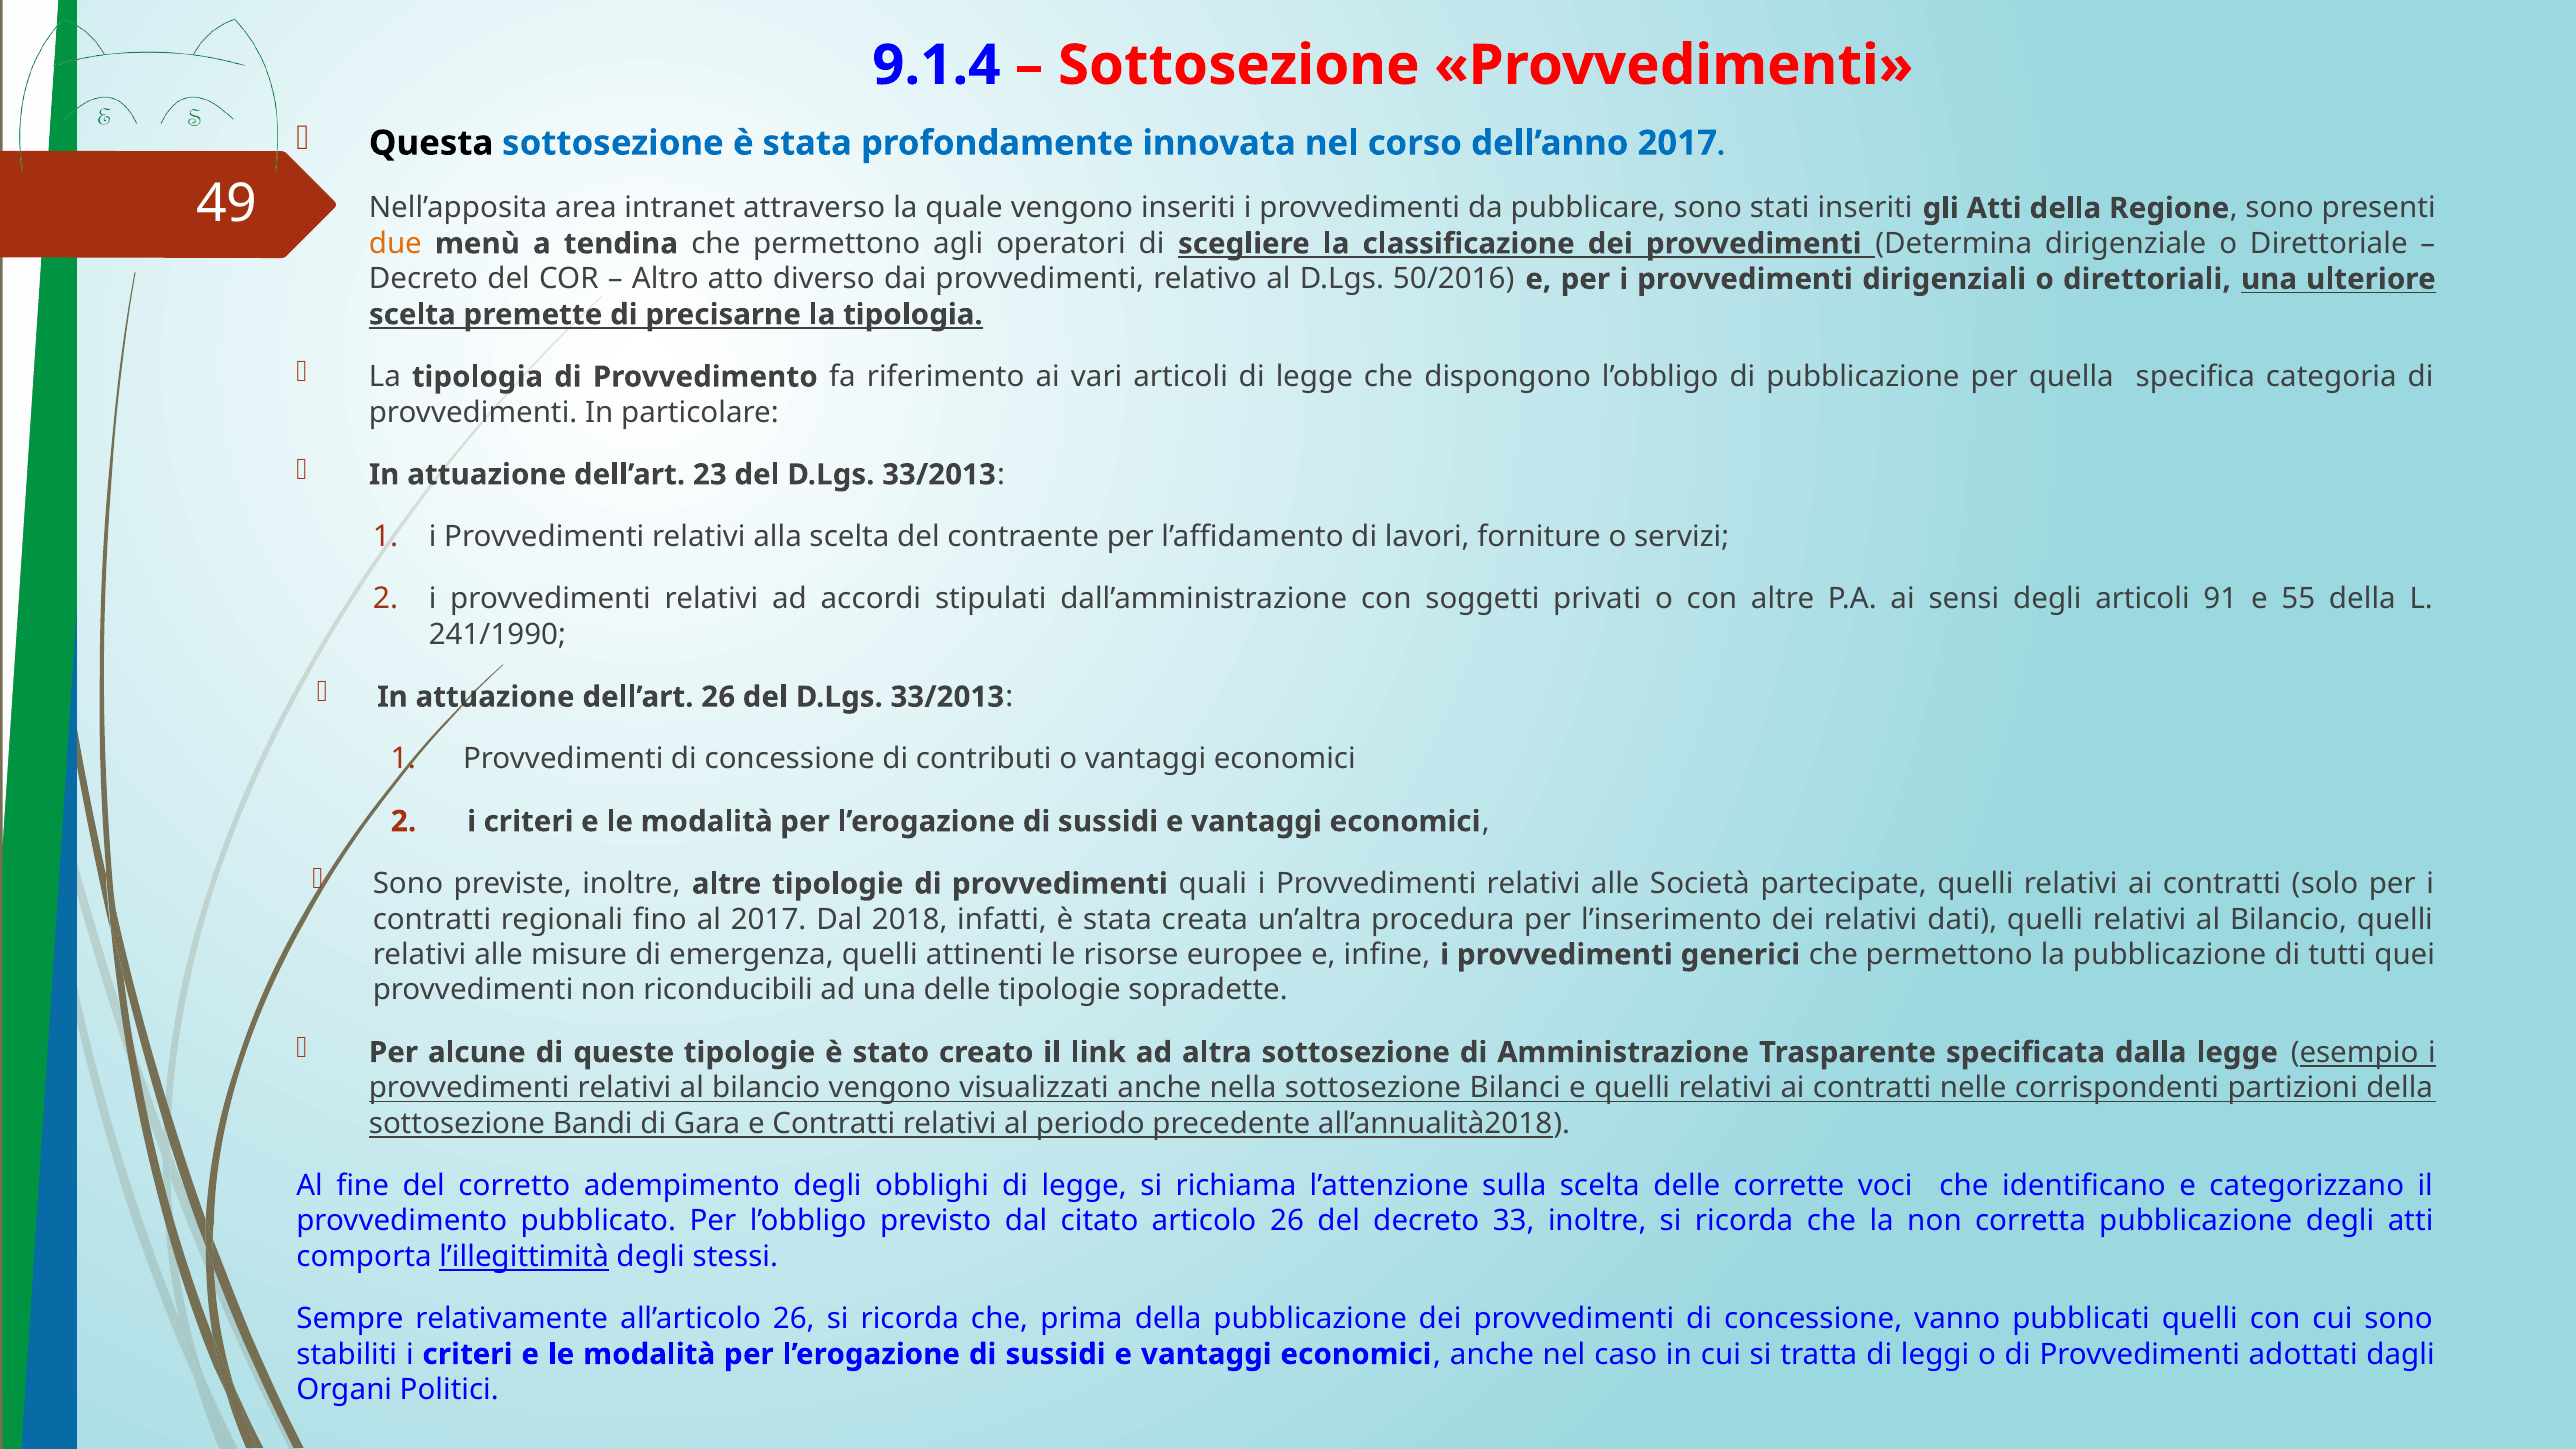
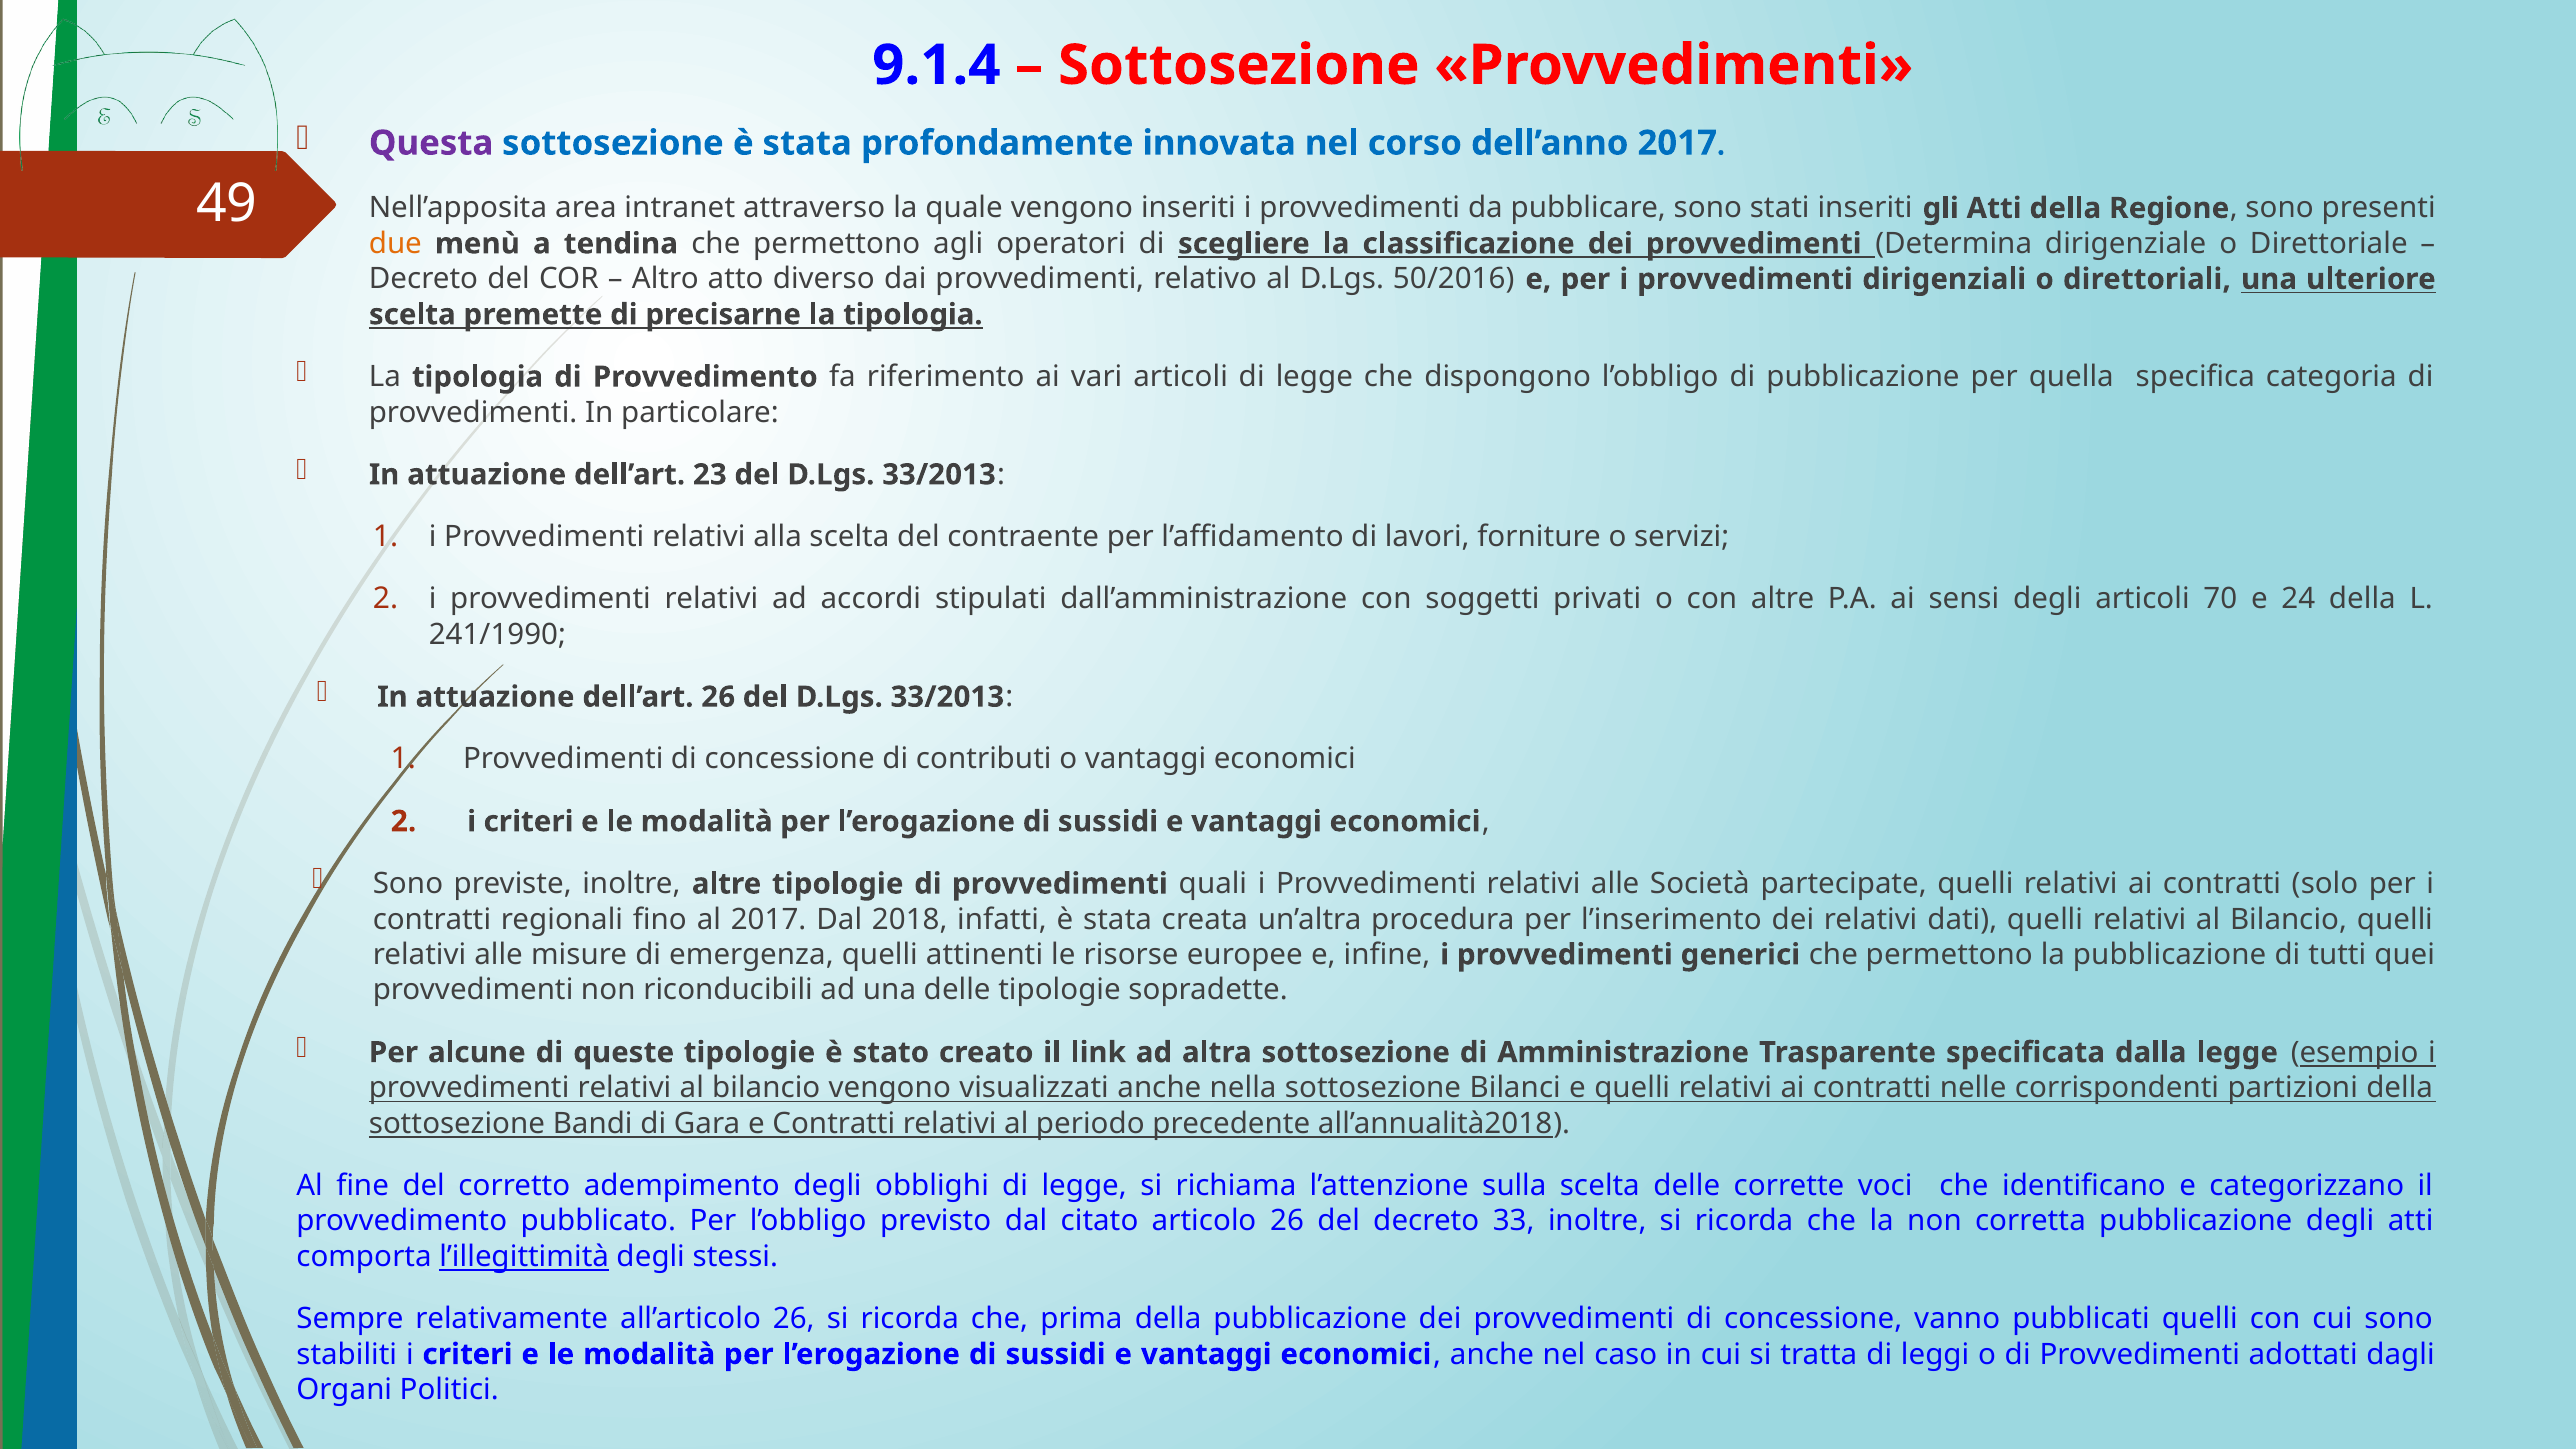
Questa colour: black -> purple (431, 143)
91: 91 -> 70 (2220, 599)
55: 55 -> 24 (2298, 599)
